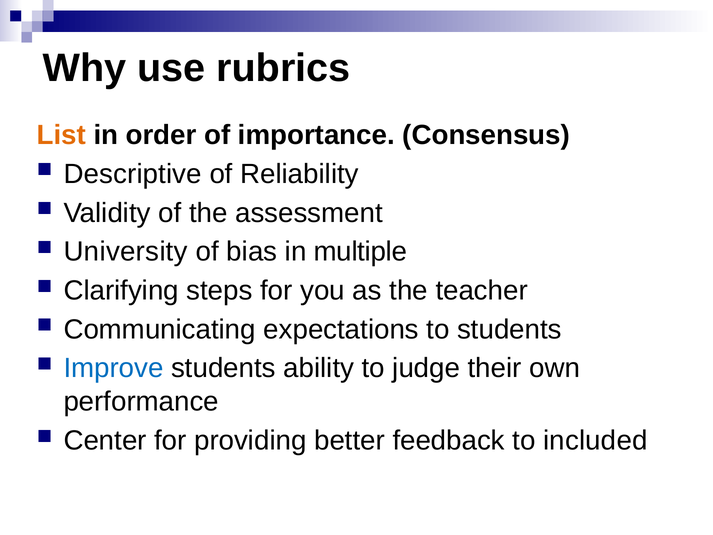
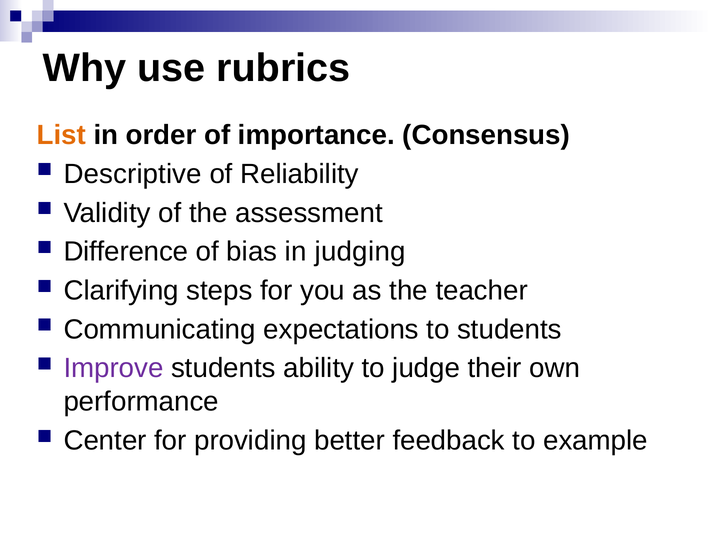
University: University -> Difference (126, 252)
multiple: multiple -> judging (360, 252)
Improve colour: blue -> purple (114, 368)
included: included -> example (595, 440)
